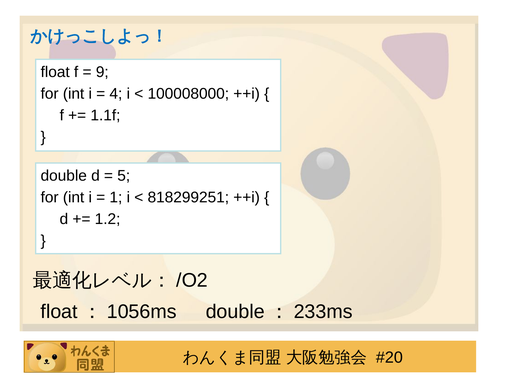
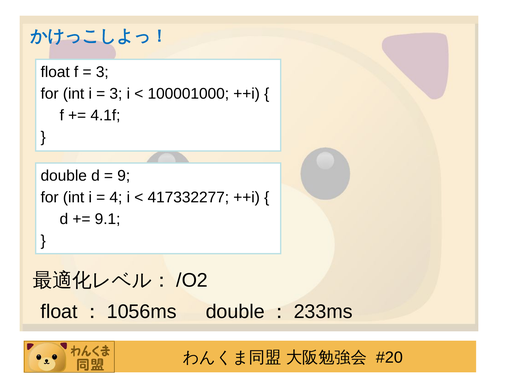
9: 9 -> 3 (102, 72)
4: 4 -> 3 (116, 94)
100008000: 100008000 -> 100001000 (188, 94)
1.1f: 1.1f -> 4.1f (105, 115)
5: 5 -> 9 (124, 176)
1: 1 -> 4 (116, 198)
818299251: 818299251 -> 417332277 (188, 198)
1.2: 1.2 -> 9.1 (108, 219)
